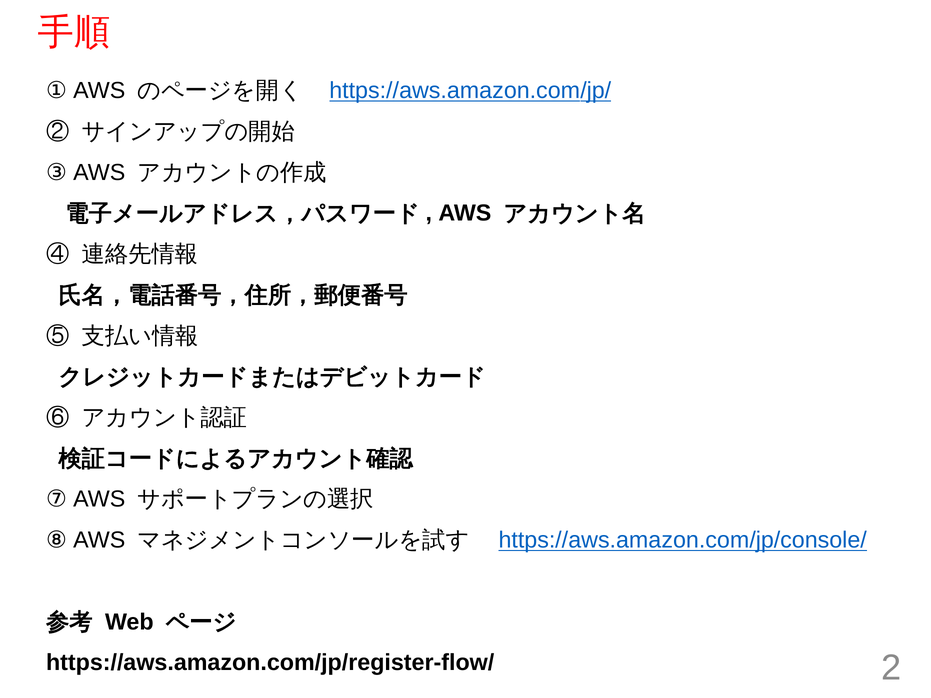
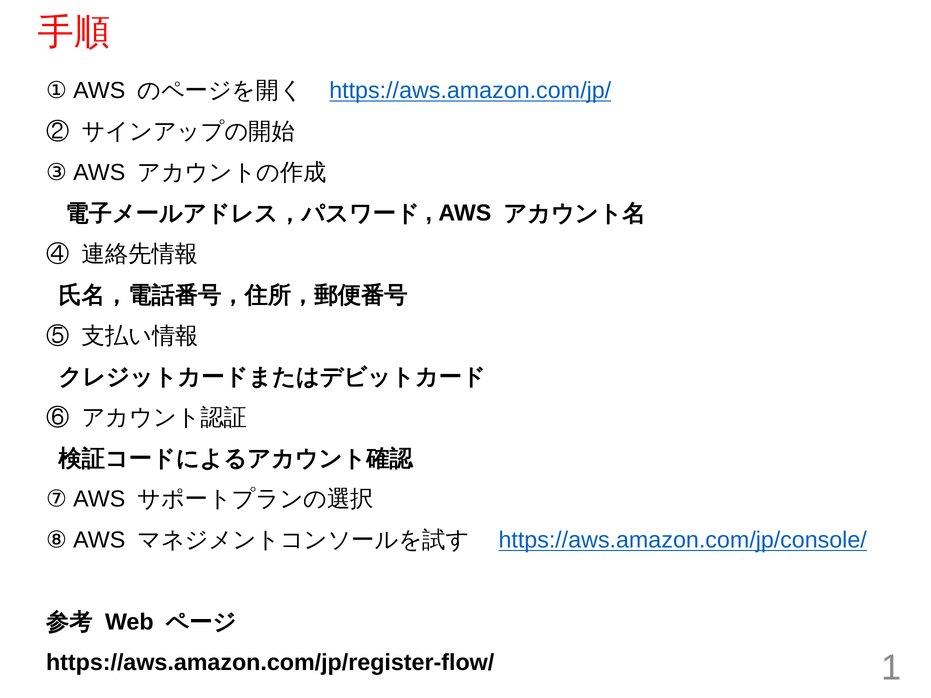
2: 2 -> 1 (891, 668)
